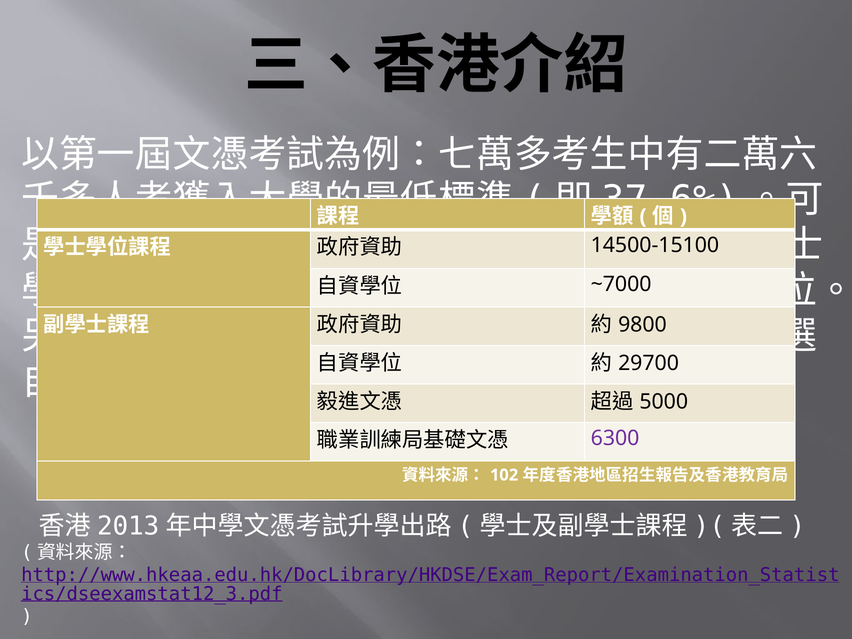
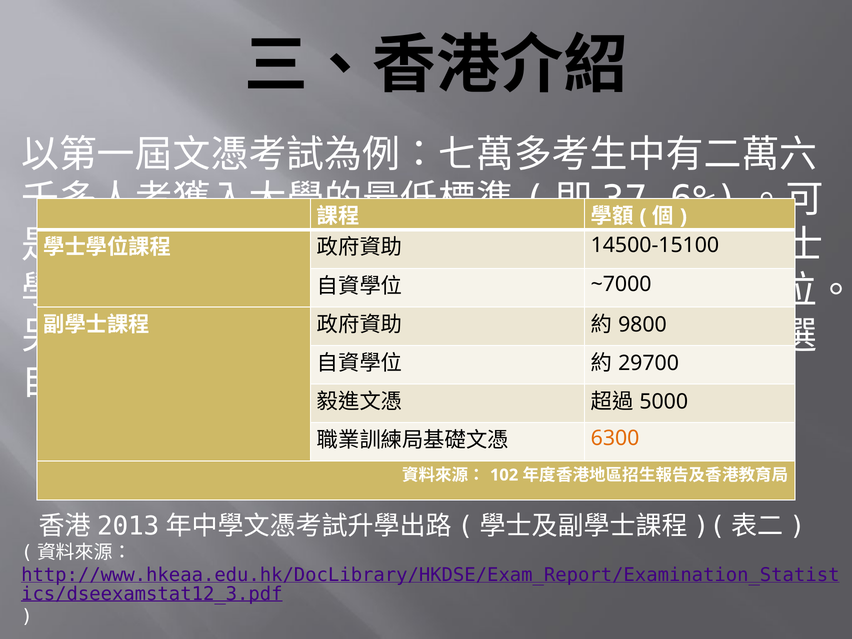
6300 colour: purple -> orange (615, 438)
